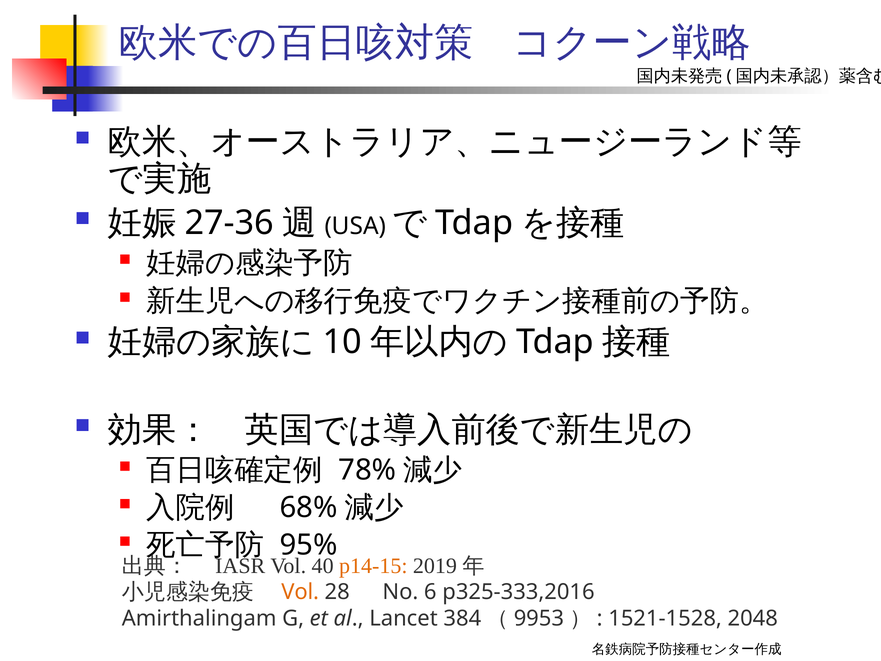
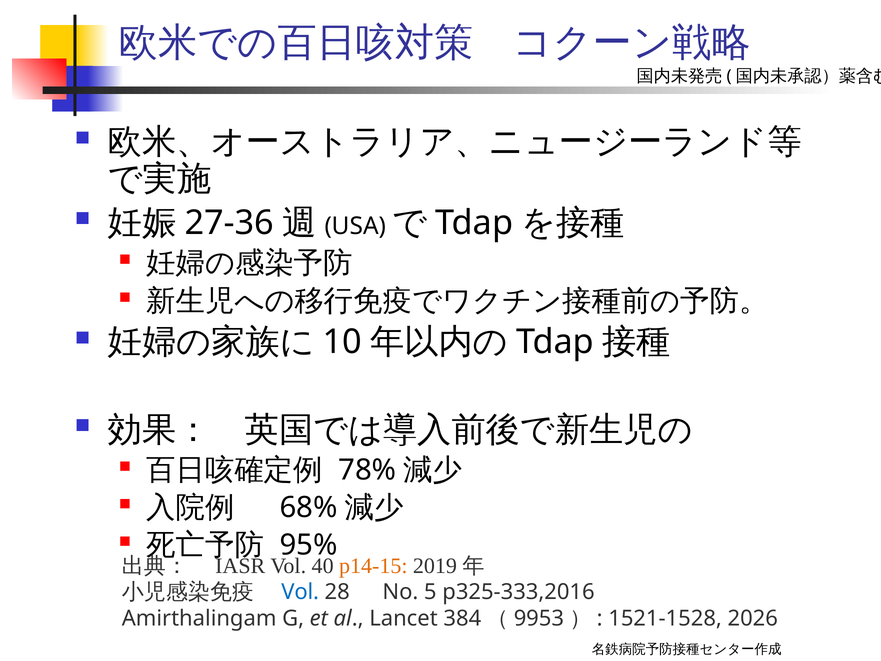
Vol colour: orange -> blue (300, 592)
6: 6 -> 5 (430, 592)
2048: 2048 -> 2026 (753, 618)
